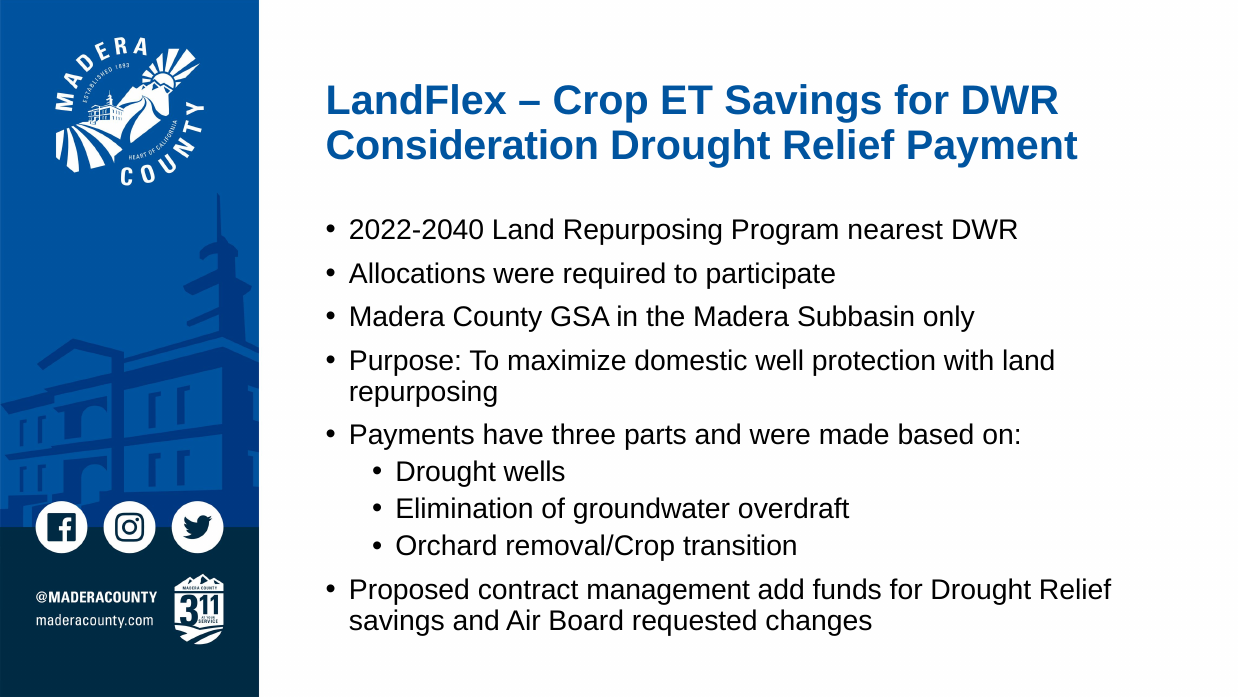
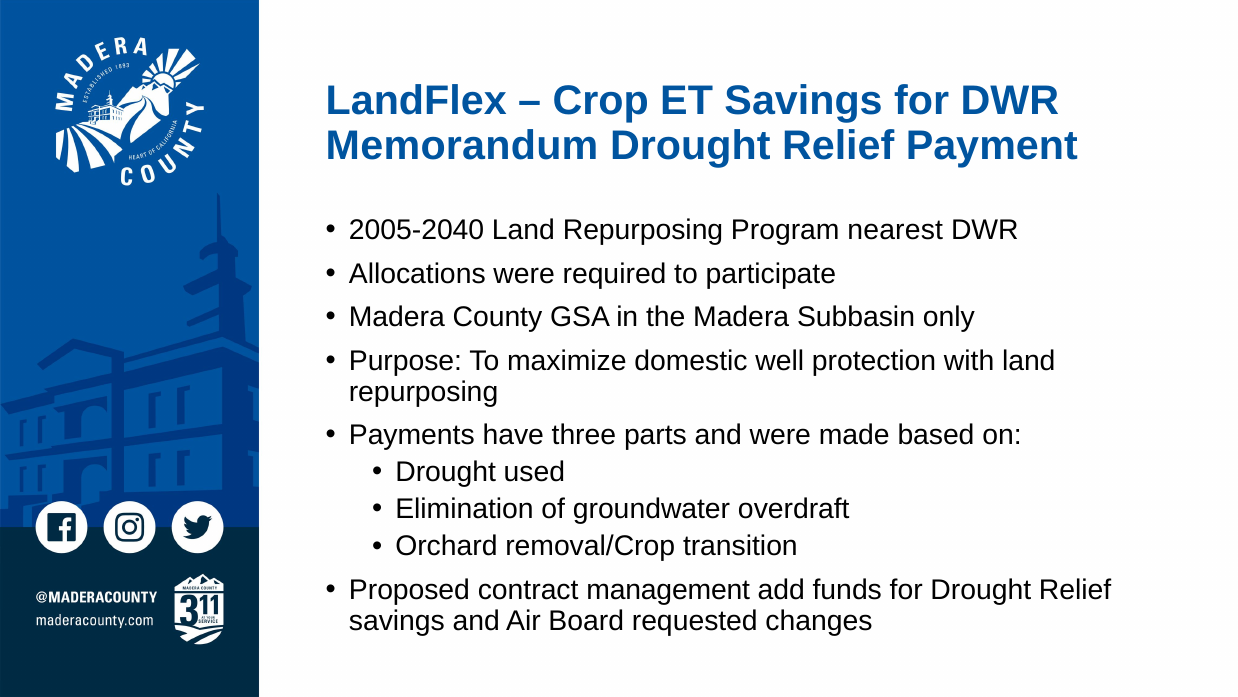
Consideration: Consideration -> Memorandum (462, 145)
2022-2040: 2022-2040 -> 2005-2040 (417, 230)
wells: wells -> used (534, 472)
